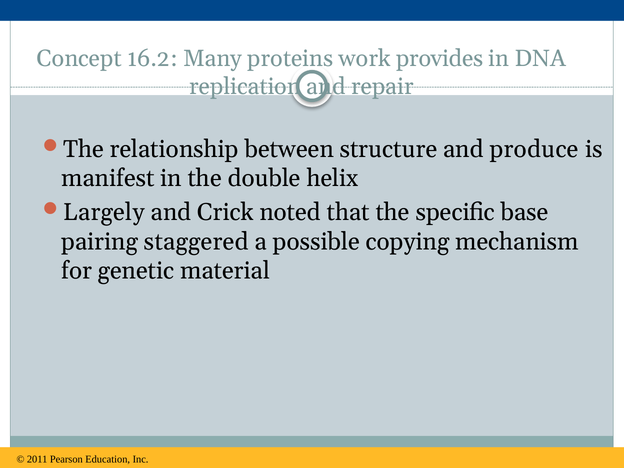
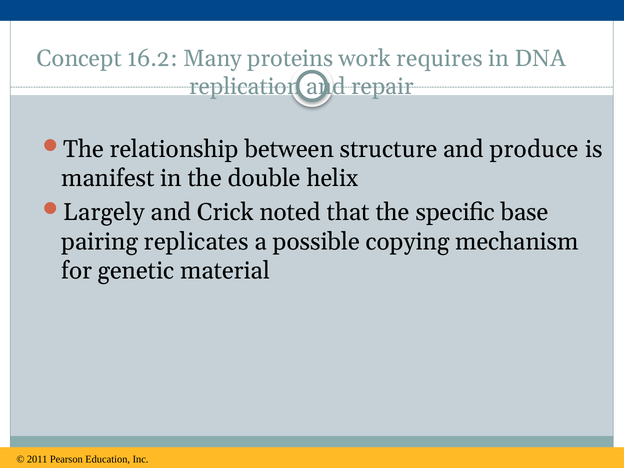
provides: provides -> requires (439, 59)
staggered: staggered -> replicates (196, 242)
